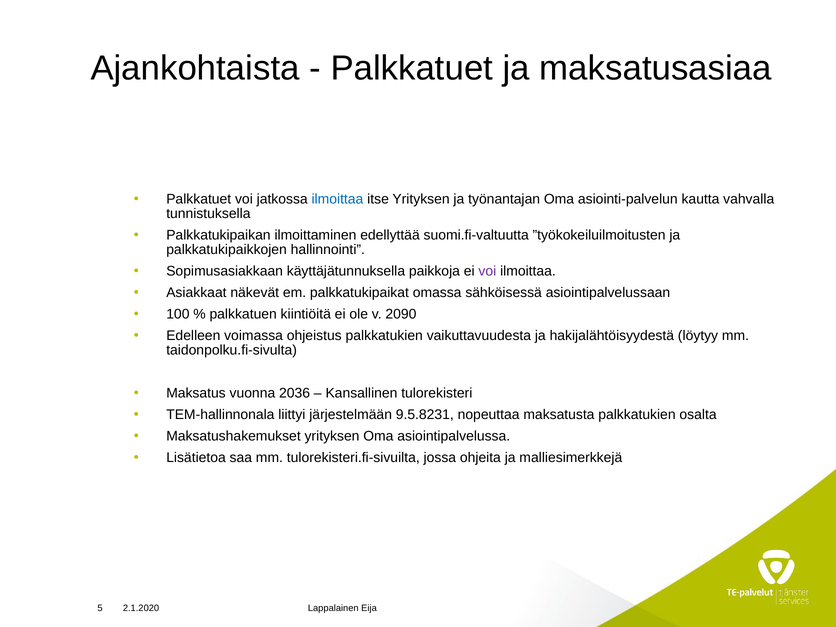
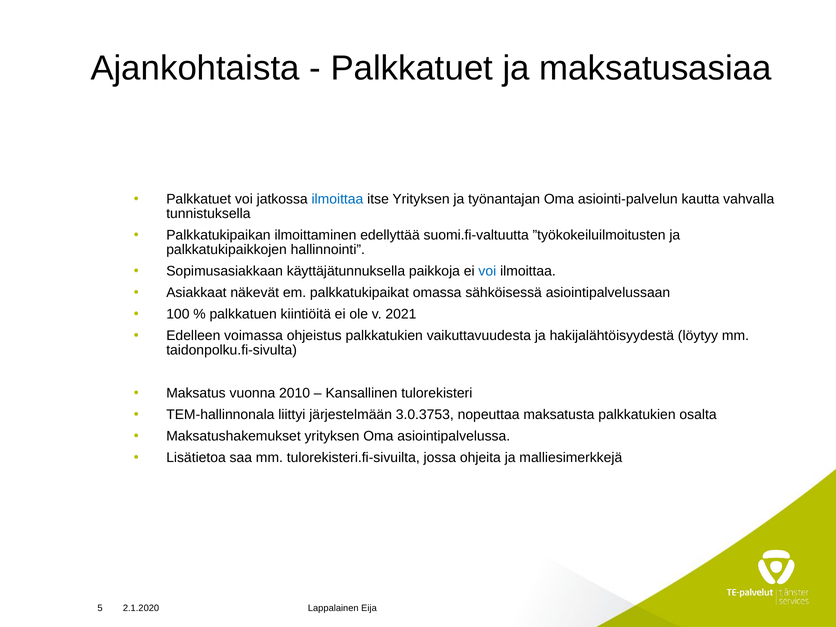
voi colour: purple -> blue (487, 271)
2090: 2090 -> 2021 (401, 314)
2036: 2036 -> 2010 (295, 393)
9.5.8231: 9.5.8231 -> 3.0.3753 (425, 415)
